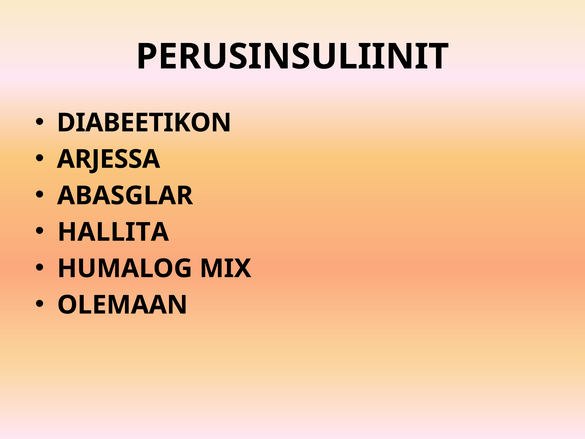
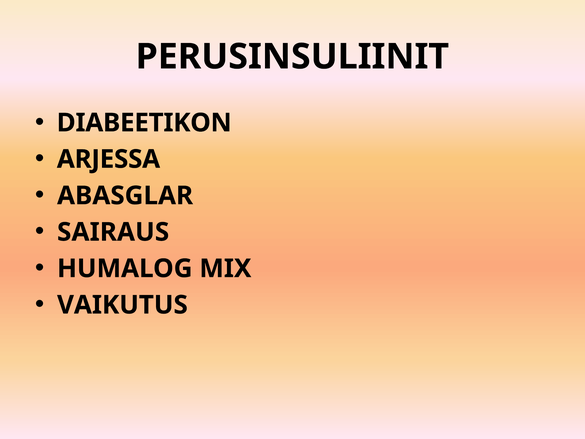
HALLITA: HALLITA -> SAIRAUS (113, 232)
OLEMAAN: OLEMAAN -> VAIKUTUS (122, 305)
